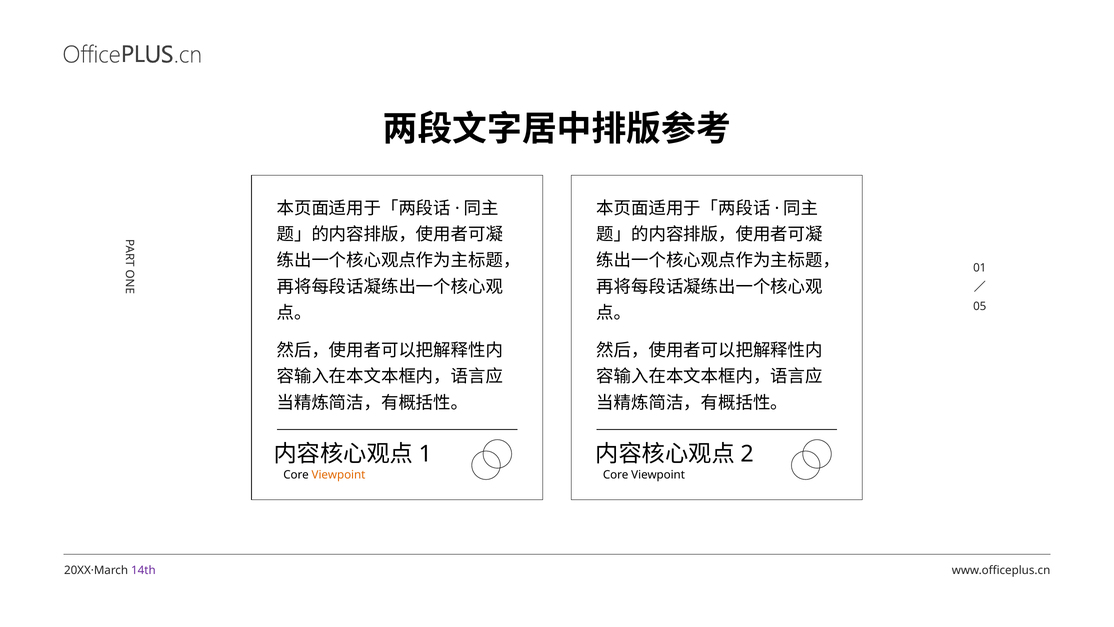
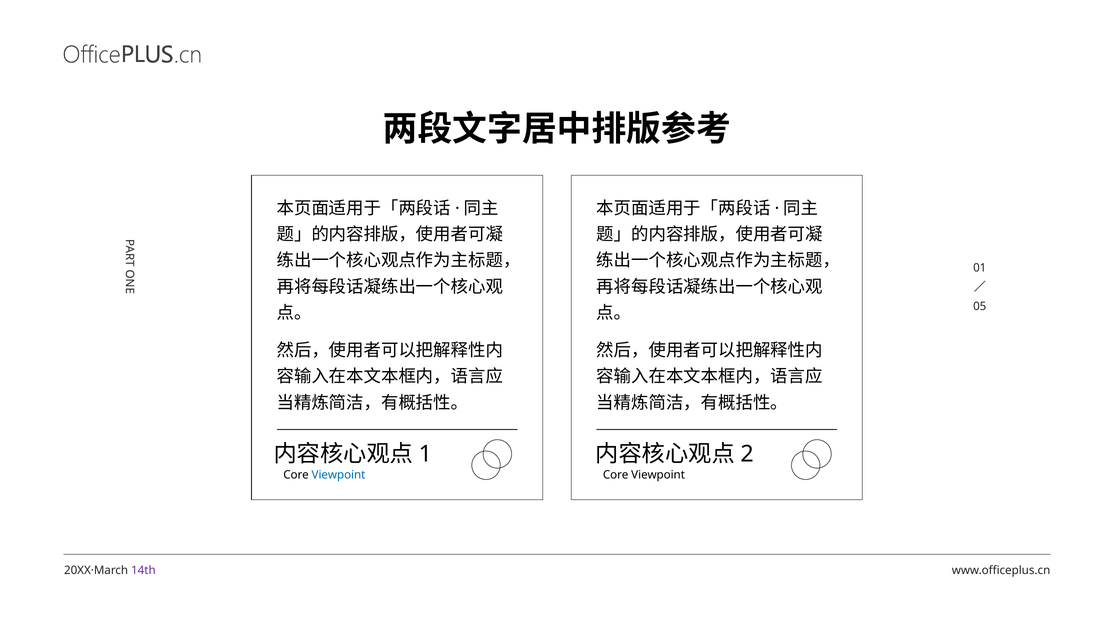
Viewpoint colour: orange -> blue (338, 475)
